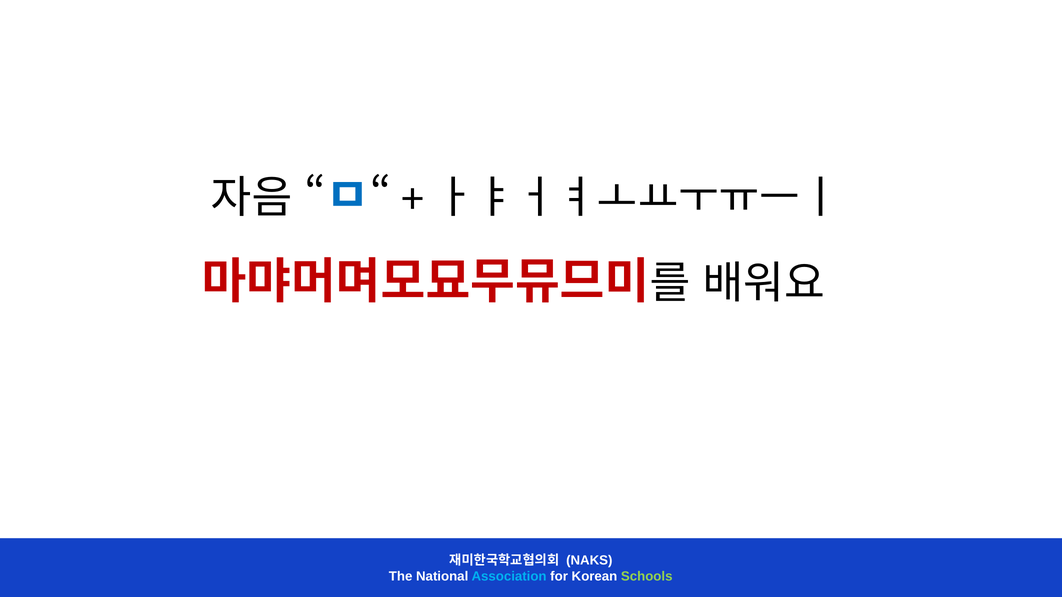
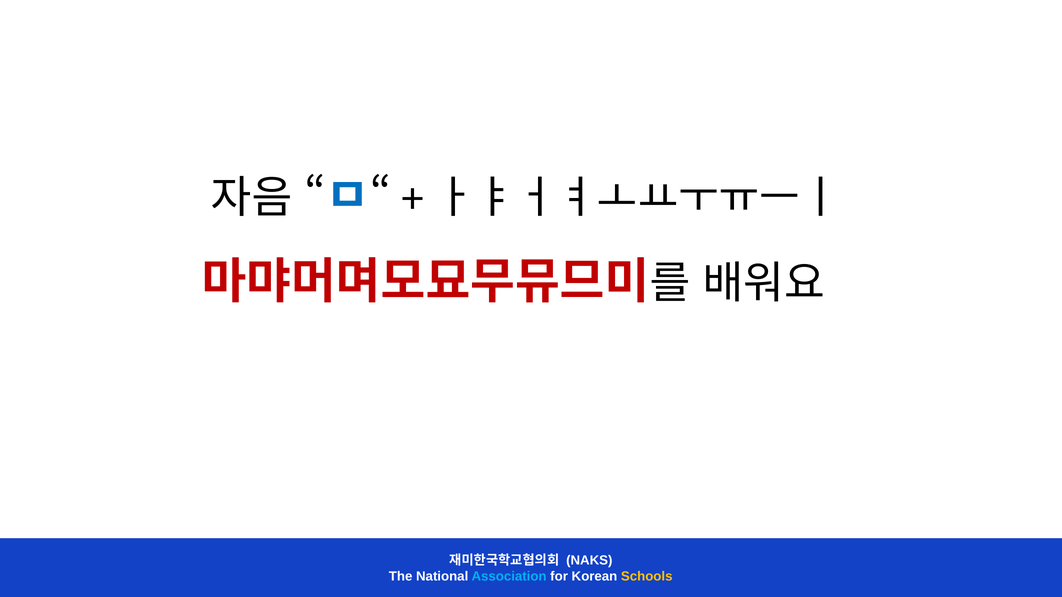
Schools colour: light green -> yellow (647, 577)
